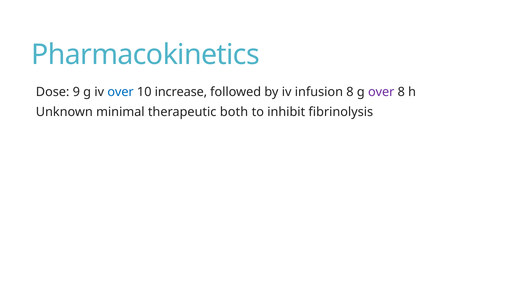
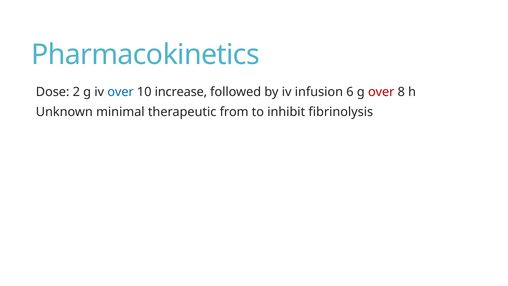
9: 9 -> 2 (76, 92)
infusion 8: 8 -> 6 (350, 92)
over colour: purple -> red (381, 92)
both: both -> from (234, 112)
